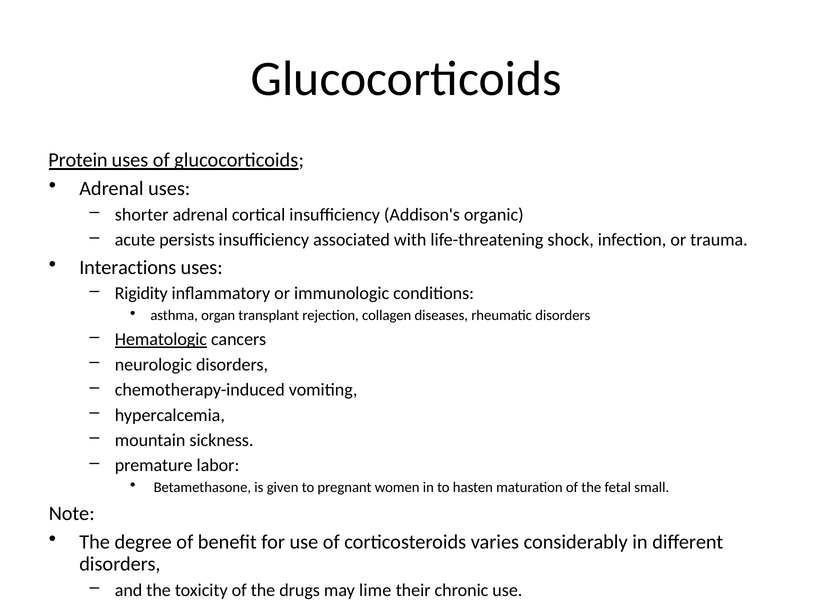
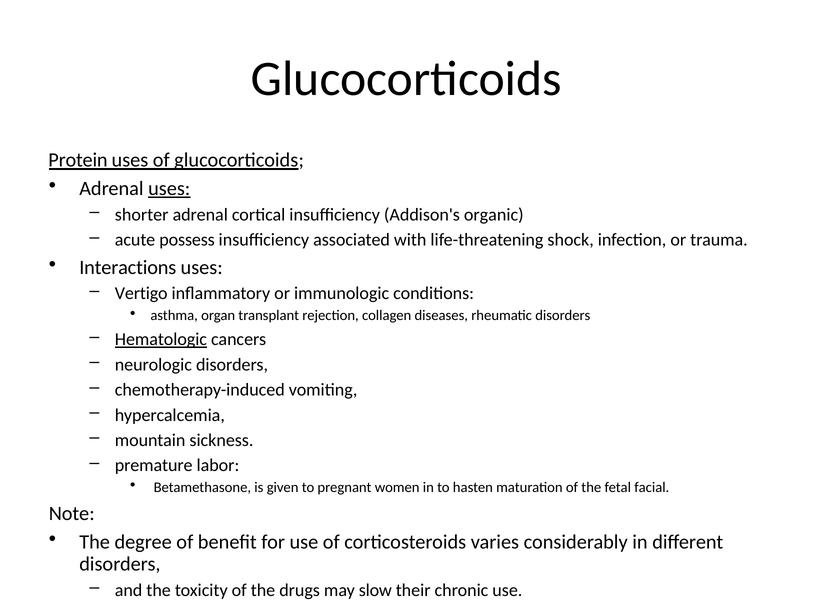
uses underline: none -> present (169, 188)
persists: persists -> possess (187, 240)
Rigidity: Rigidity -> Vertigo (141, 293)
small: small -> facial (652, 487)
lime: lime -> slow (375, 590)
